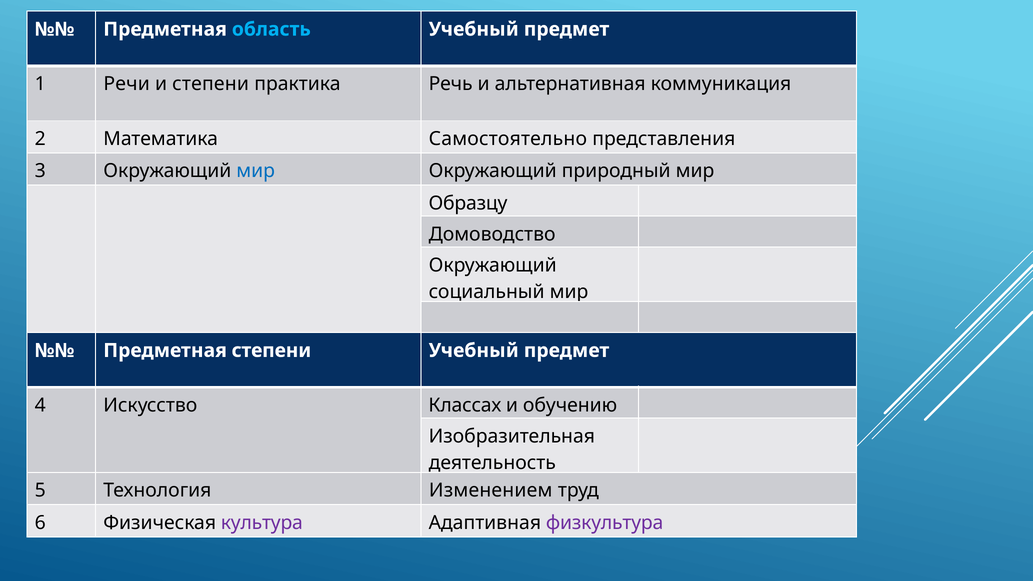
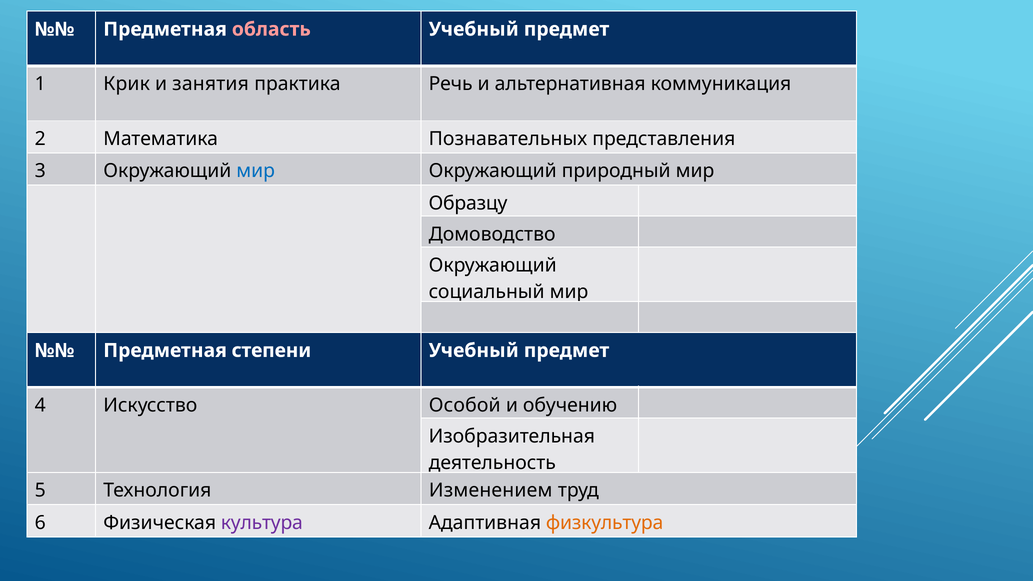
область colour: light blue -> pink (271, 29)
Речи: Речи -> Крик (127, 84)
и степени: степени -> занятия (211, 84)
Самостоятельно: Самостоятельно -> Познавательных (508, 139)
Классах: Классах -> Особой (465, 405)
физкультура colour: purple -> orange (605, 523)
